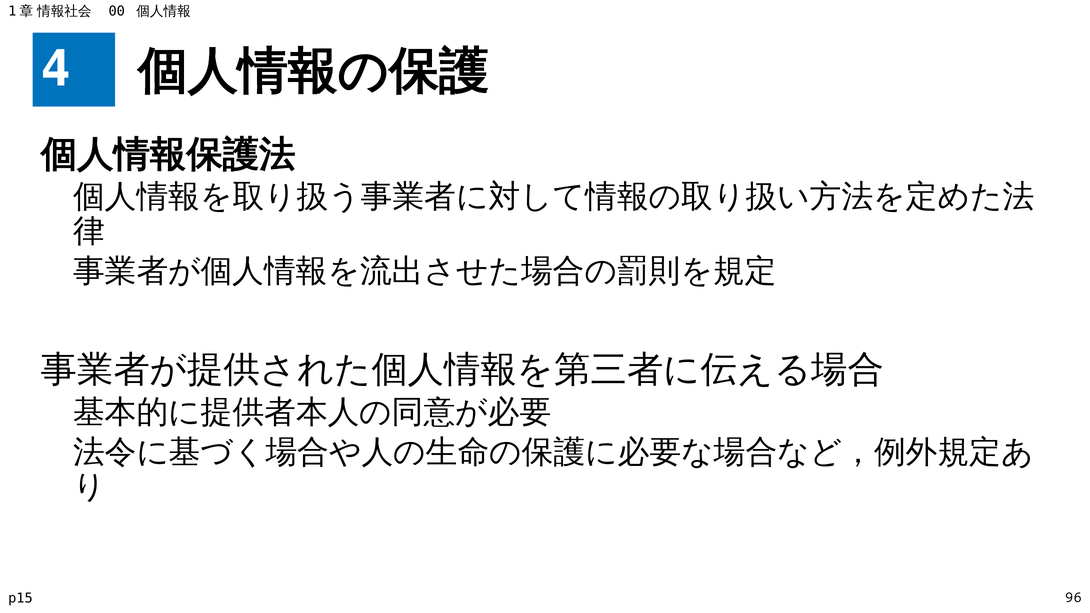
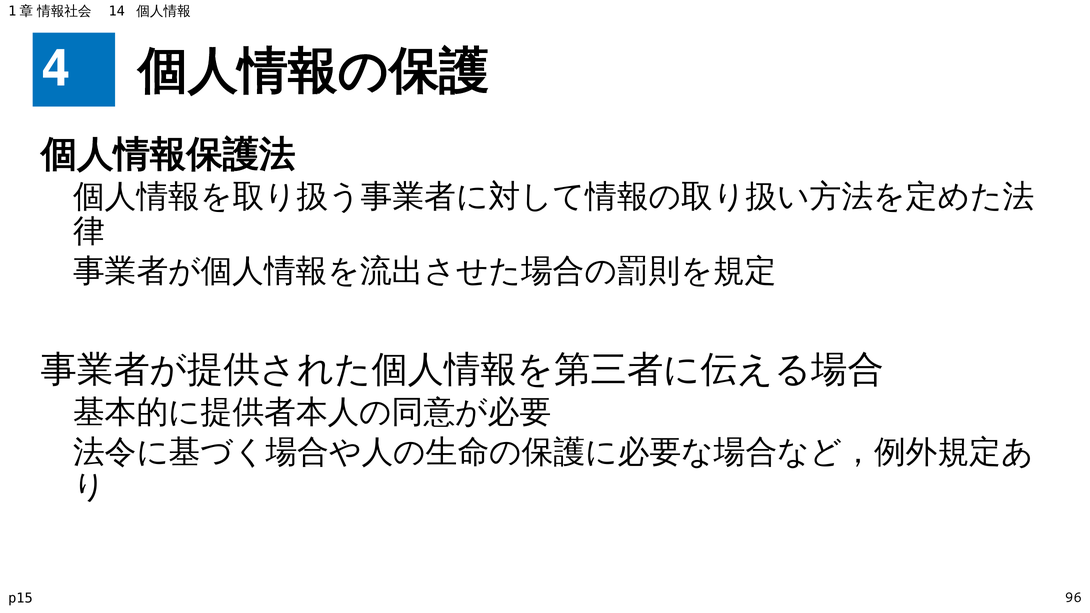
00: 00 -> 14 (117, 11)
